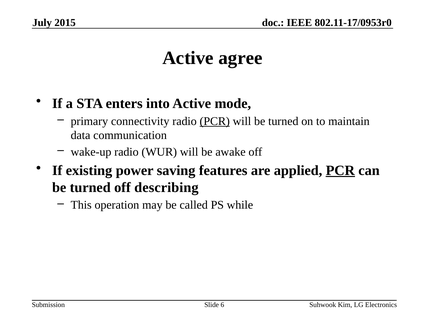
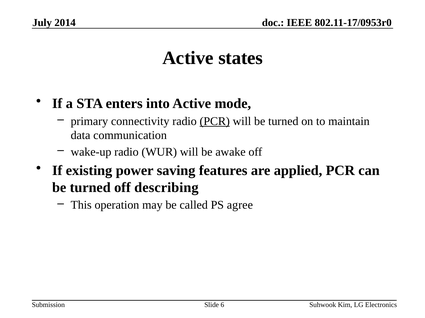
2015: 2015 -> 2014 (65, 23)
agree: agree -> states (241, 58)
PCR underline: present -> none (340, 171)
while: while -> agree (240, 206)
